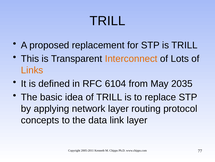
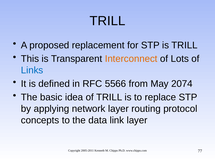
Links colour: orange -> blue (32, 70)
6104: 6104 -> 5566 (115, 83)
2035: 2035 -> 2074 (182, 83)
